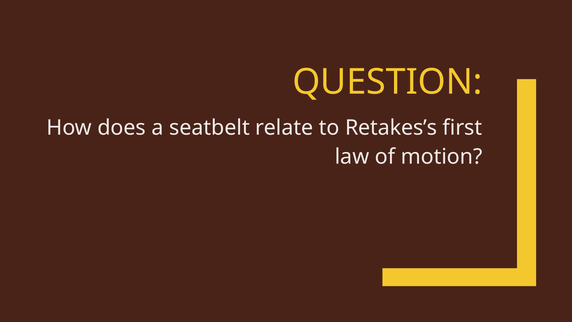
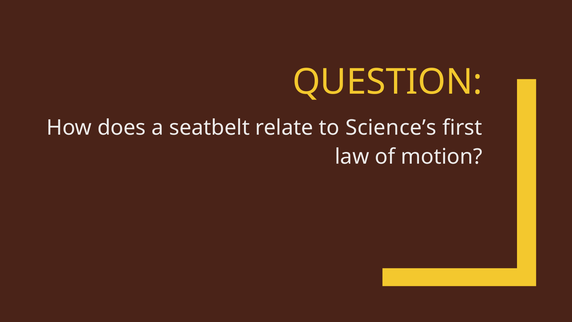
Retakes’s: Retakes’s -> Science’s (391, 128)
